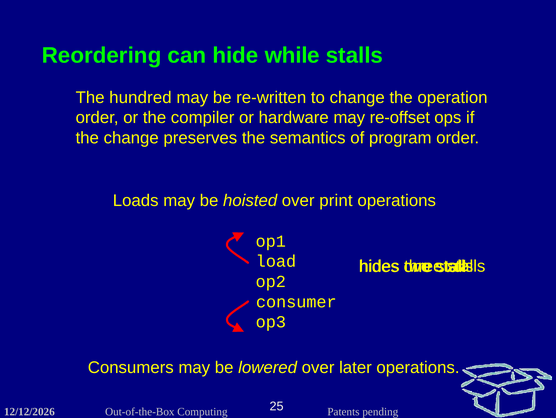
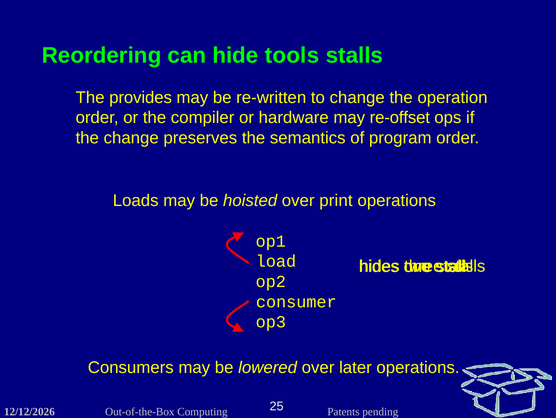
while: while -> tools (292, 55)
hundred: hundred -> provides (141, 97)
